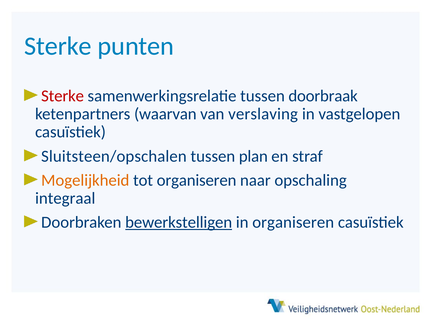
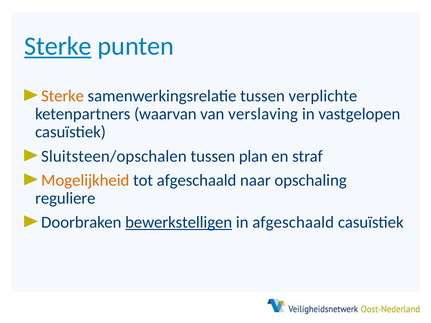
Sterke underline: none -> present (58, 46)
Sterke colour: red -> orange (63, 96)
doorbraak: doorbraak -> verplichte (323, 96)
tot organiseren: organiseren -> afgeschaald (197, 180)
integraal: integraal -> reguliere (65, 198)
in organiseren: organiseren -> afgeschaald (293, 222)
